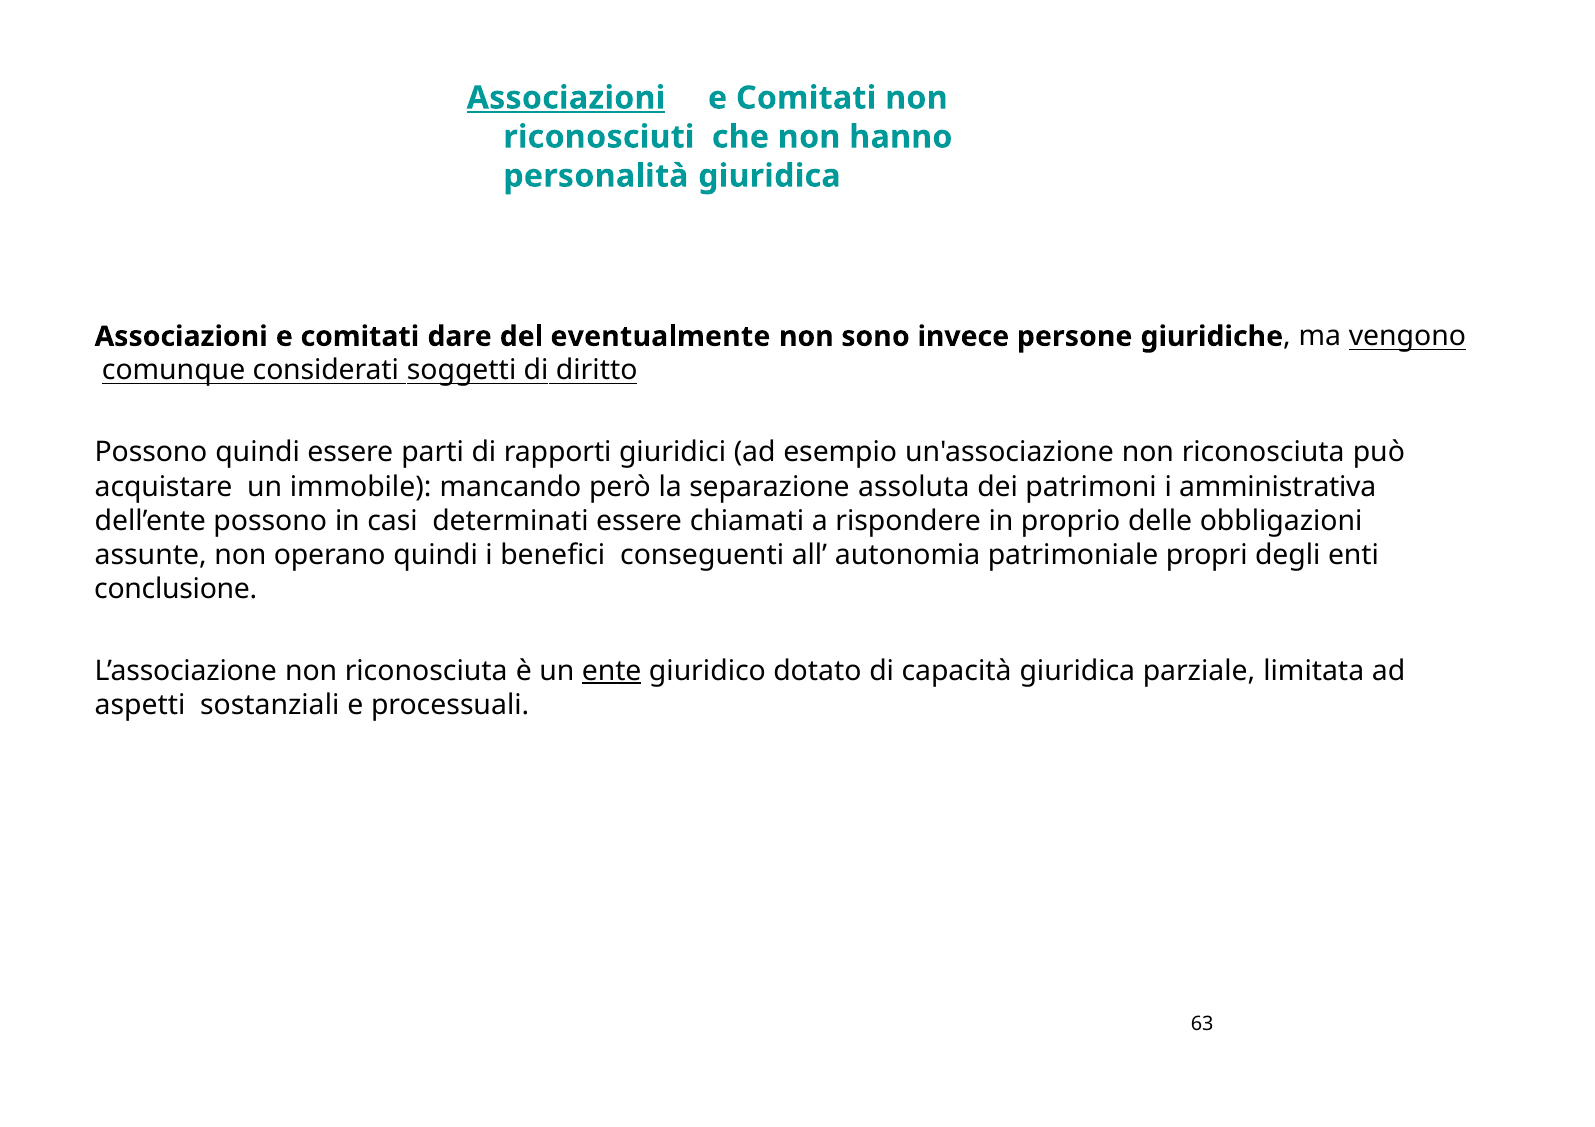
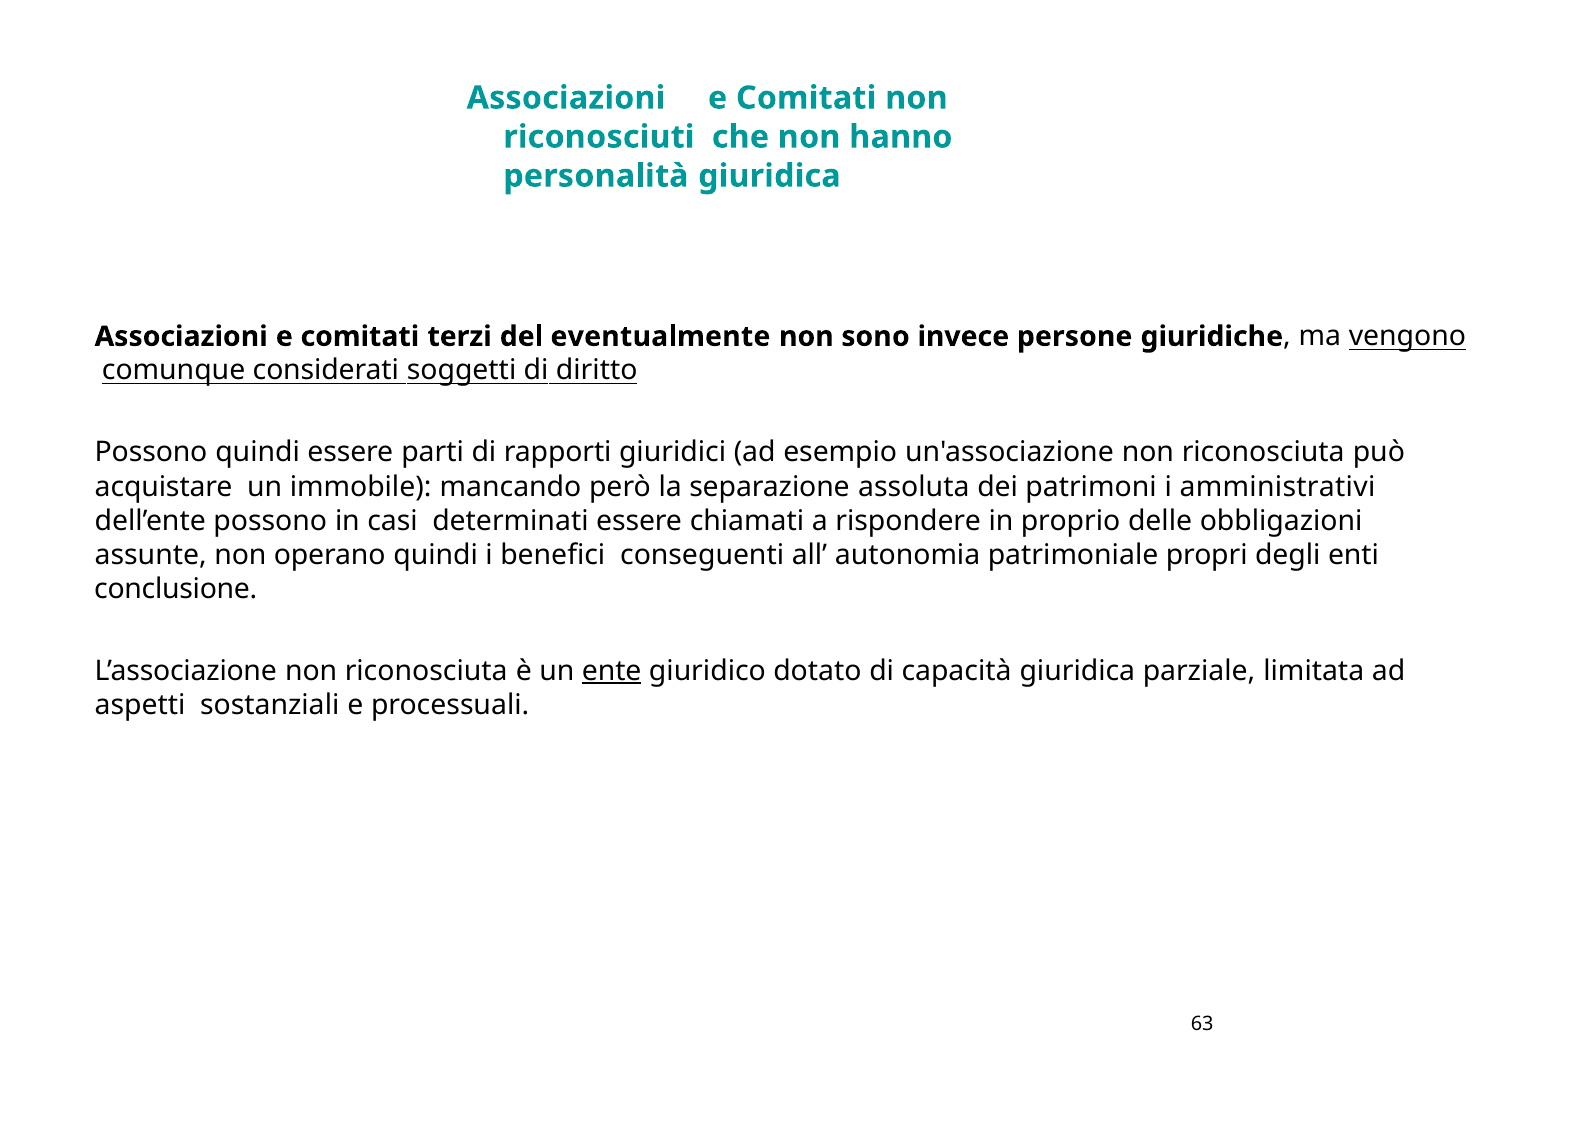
Associazioni underline: present -> none (566, 98)
dare: dare -> terzi (460, 337)
amministrativa: amministrativa -> amministrativi (1277, 487)
